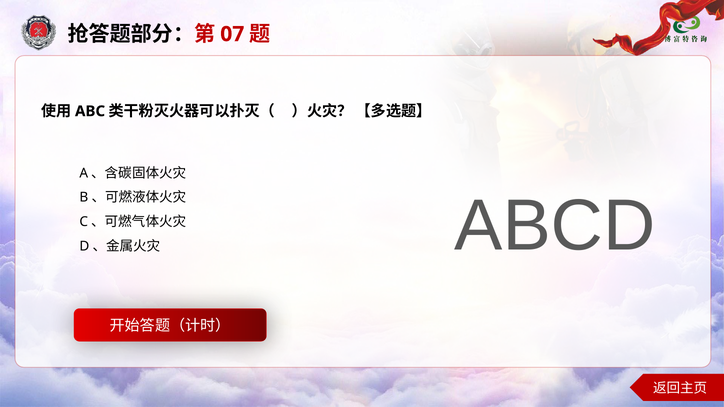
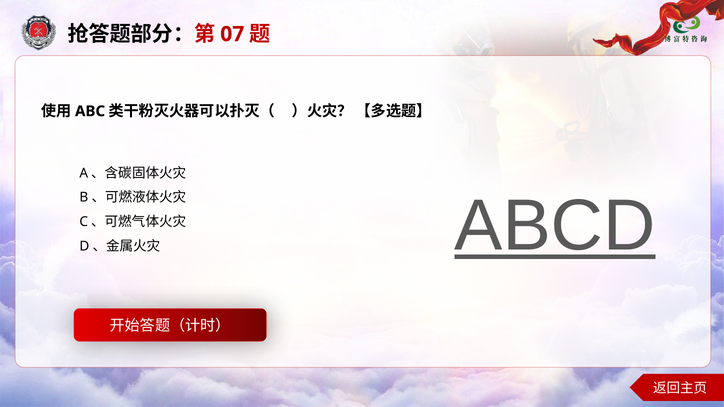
ABCD underline: none -> present (555, 226)
